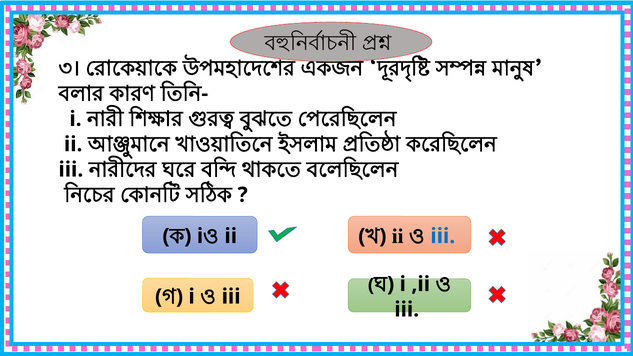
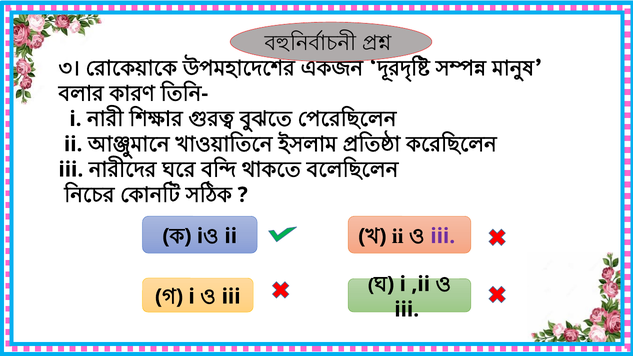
iii colour: blue -> purple (443, 236)
